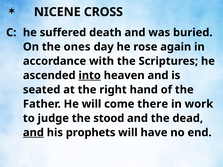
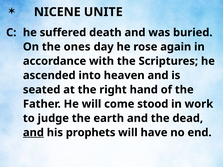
CROSS: CROSS -> UNITE (103, 12)
into underline: present -> none (90, 76)
there: there -> stood (153, 104)
stood: stood -> earth (109, 118)
